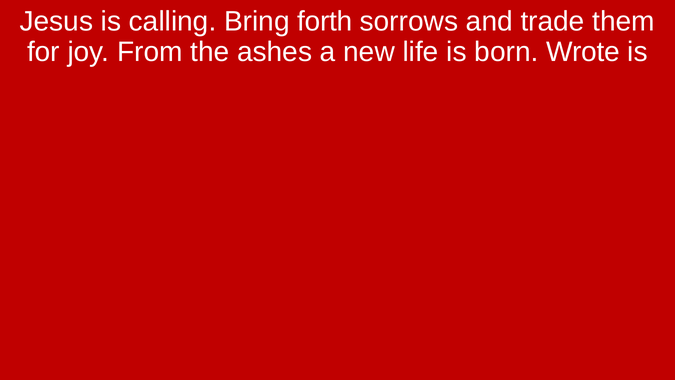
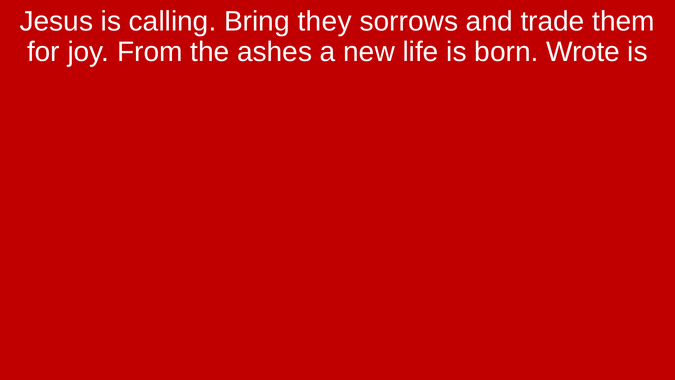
forth: forth -> they (325, 21)
